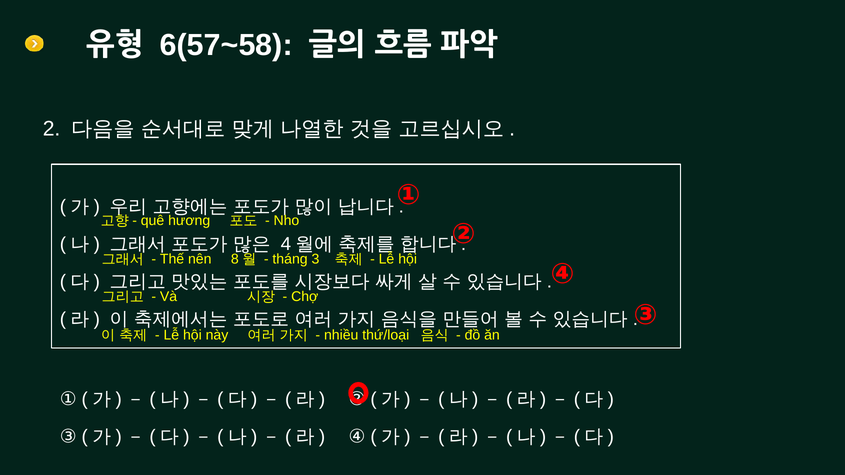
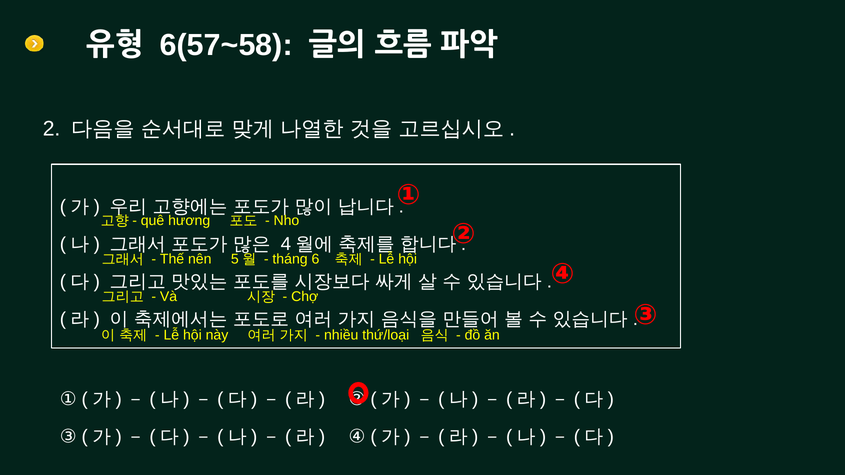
8: 8 -> 5 (235, 259)
3: 3 -> 6 (315, 259)
